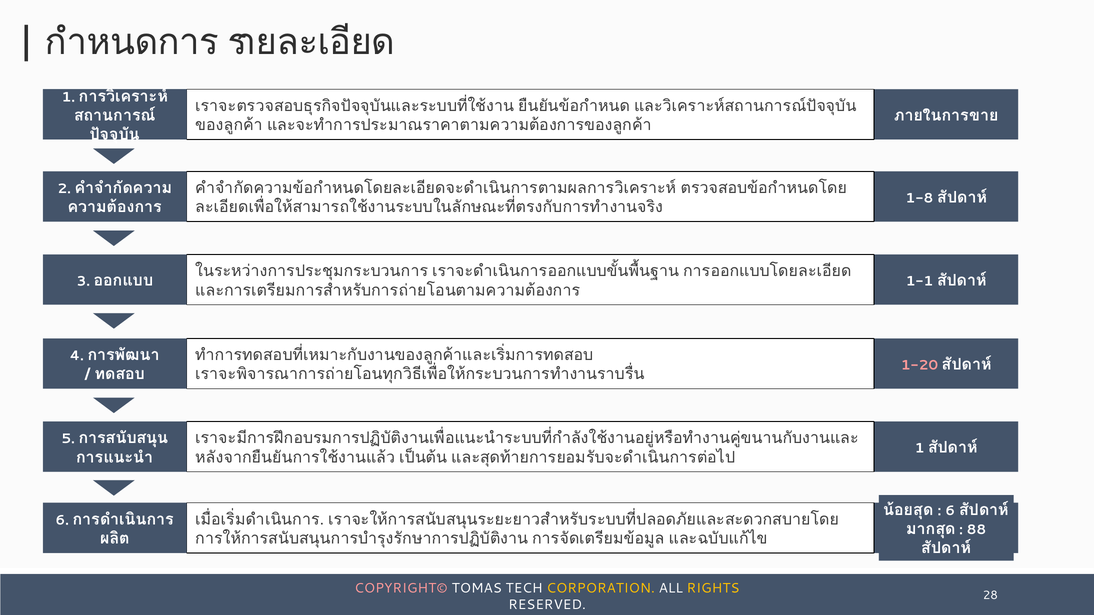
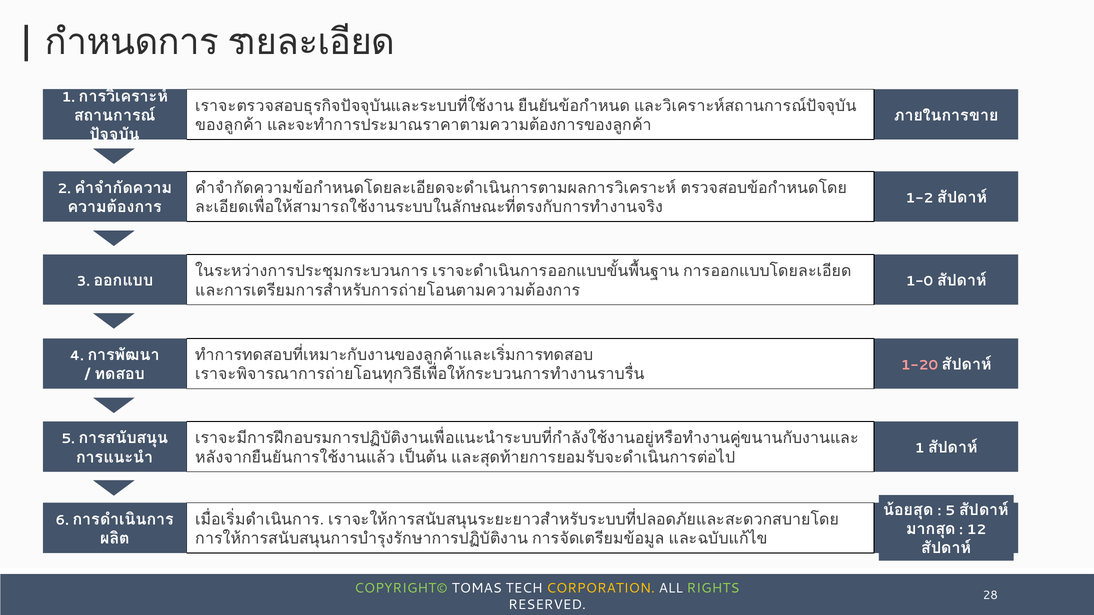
1-8: 1-8 -> 1-2 (919, 198)
1-1: 1-1 -> 1-0 (919, 282)
6: 6 -> 5 (950, 511)
88: 88 -> 12 (976, 530)
COPYRIGHT© colour: pink -> light green (401, 589)
RIGHTS colour: yellow -> light green (713, 589)
